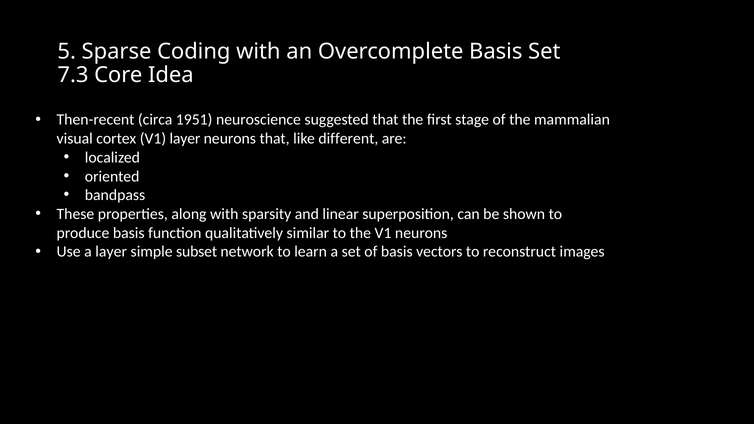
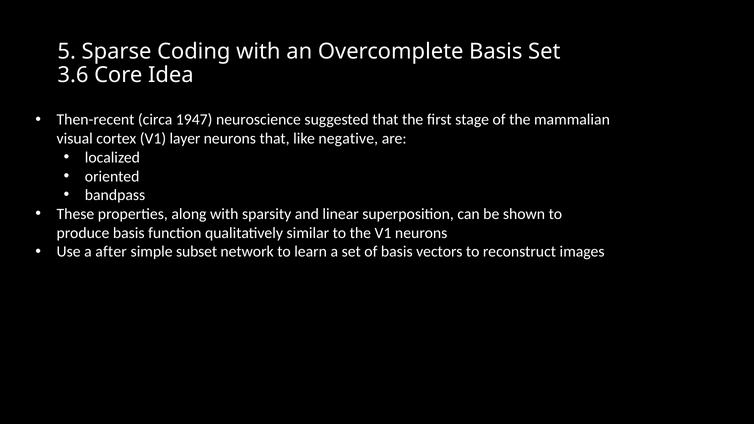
7.3: 7.3 -> 3.6 (73, 75)
1951: 1951 -> 1947 (194, 120)
different: different -> negative (348, 139)
a layer: layer -> after (111, 252)
